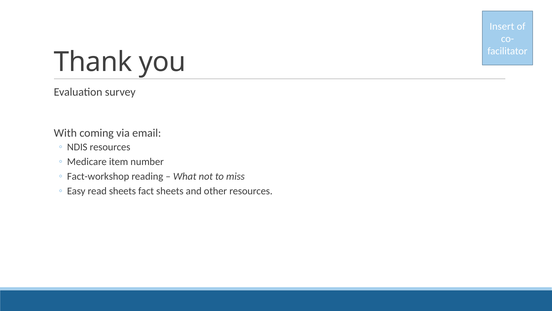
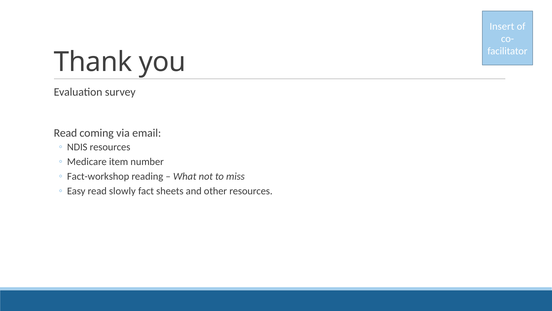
With: With -> Read (65, 133)
read sheets: sheets -> slowly (122, 191)
